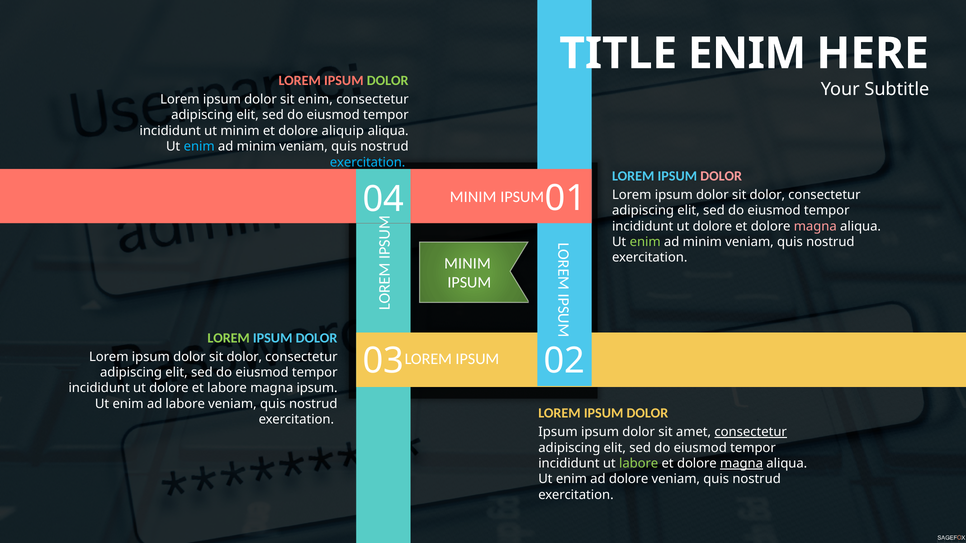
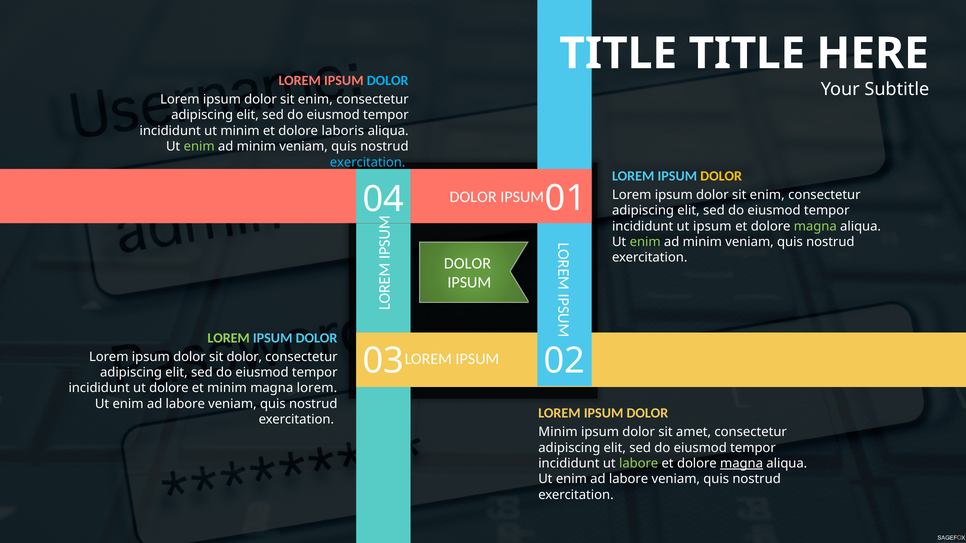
TITLE ENIM: ENIM -> TITLE (747, 54)
DOLOR colour: light green -> light blue (388, 81)
aliquip: aliquip -> laboris (343, 131)
enim colour: light blue -> light green (199, 147)
DOLOR colour: pink -> yellow (721, 176)
MINIM: MINIM -> DOLOR (473, 197)
dolor: dolor -> enim (767, 195)
dolore: dolore -> ipsum (712, 226)
magna colour: pink -> light green (815, 226)
MINIM: MINIM -> DOLOR (467, 264)
et labore: labore -> minim (227, 388)
magna ipsum: ipsum -> lorem (317, 388)
Ipsum: Ipsum -> Minim (558, 432)
consectetur underline: present -> none (751, 432)
dolore: dolore -> labore (629, 479)
